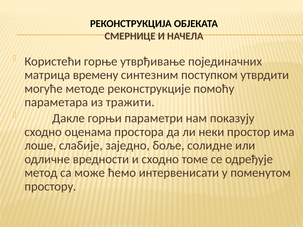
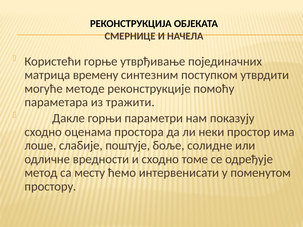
заједно: заједно -> поштује (128, 146)
може: може -> месту (90, 173)
